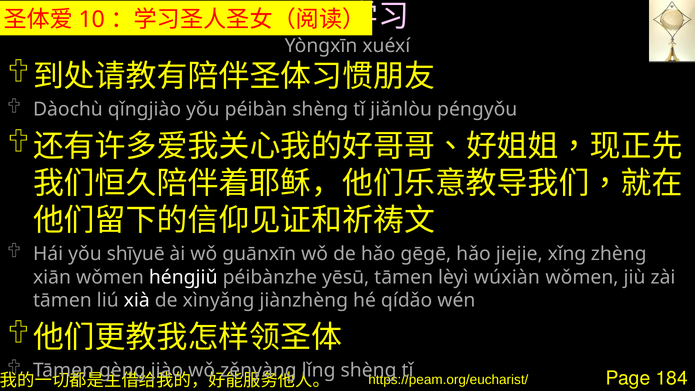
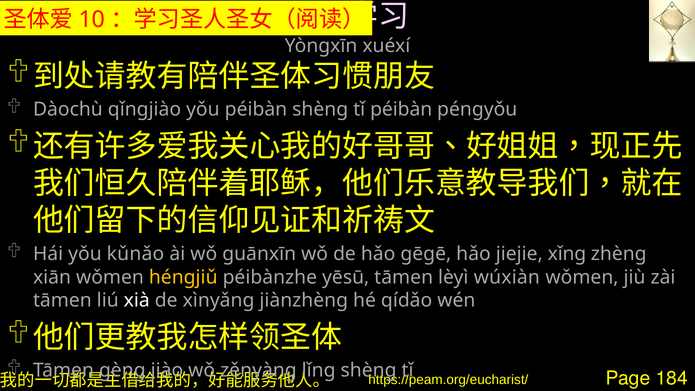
tǐ jiǎnlòu: jiǎnlòu -> péibàn (401, 109)
shīyuē: shīyuē -> kǔnǎo (135, 254)
héngjiǔ colour: white -> yellow (183, 277)
